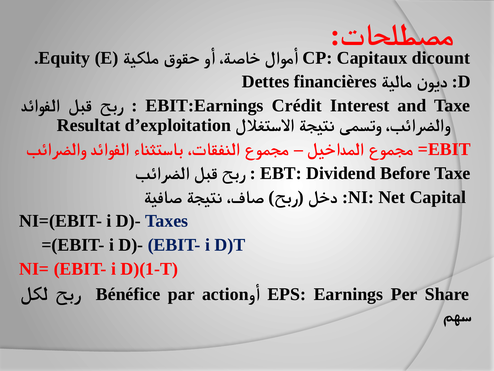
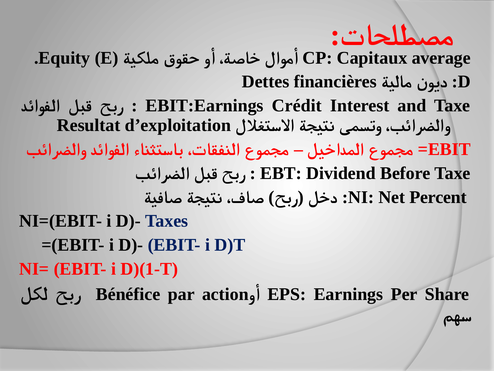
dicount: dicount -> average (441, 58)
Capital: Capital -> Percent (438, 197)
